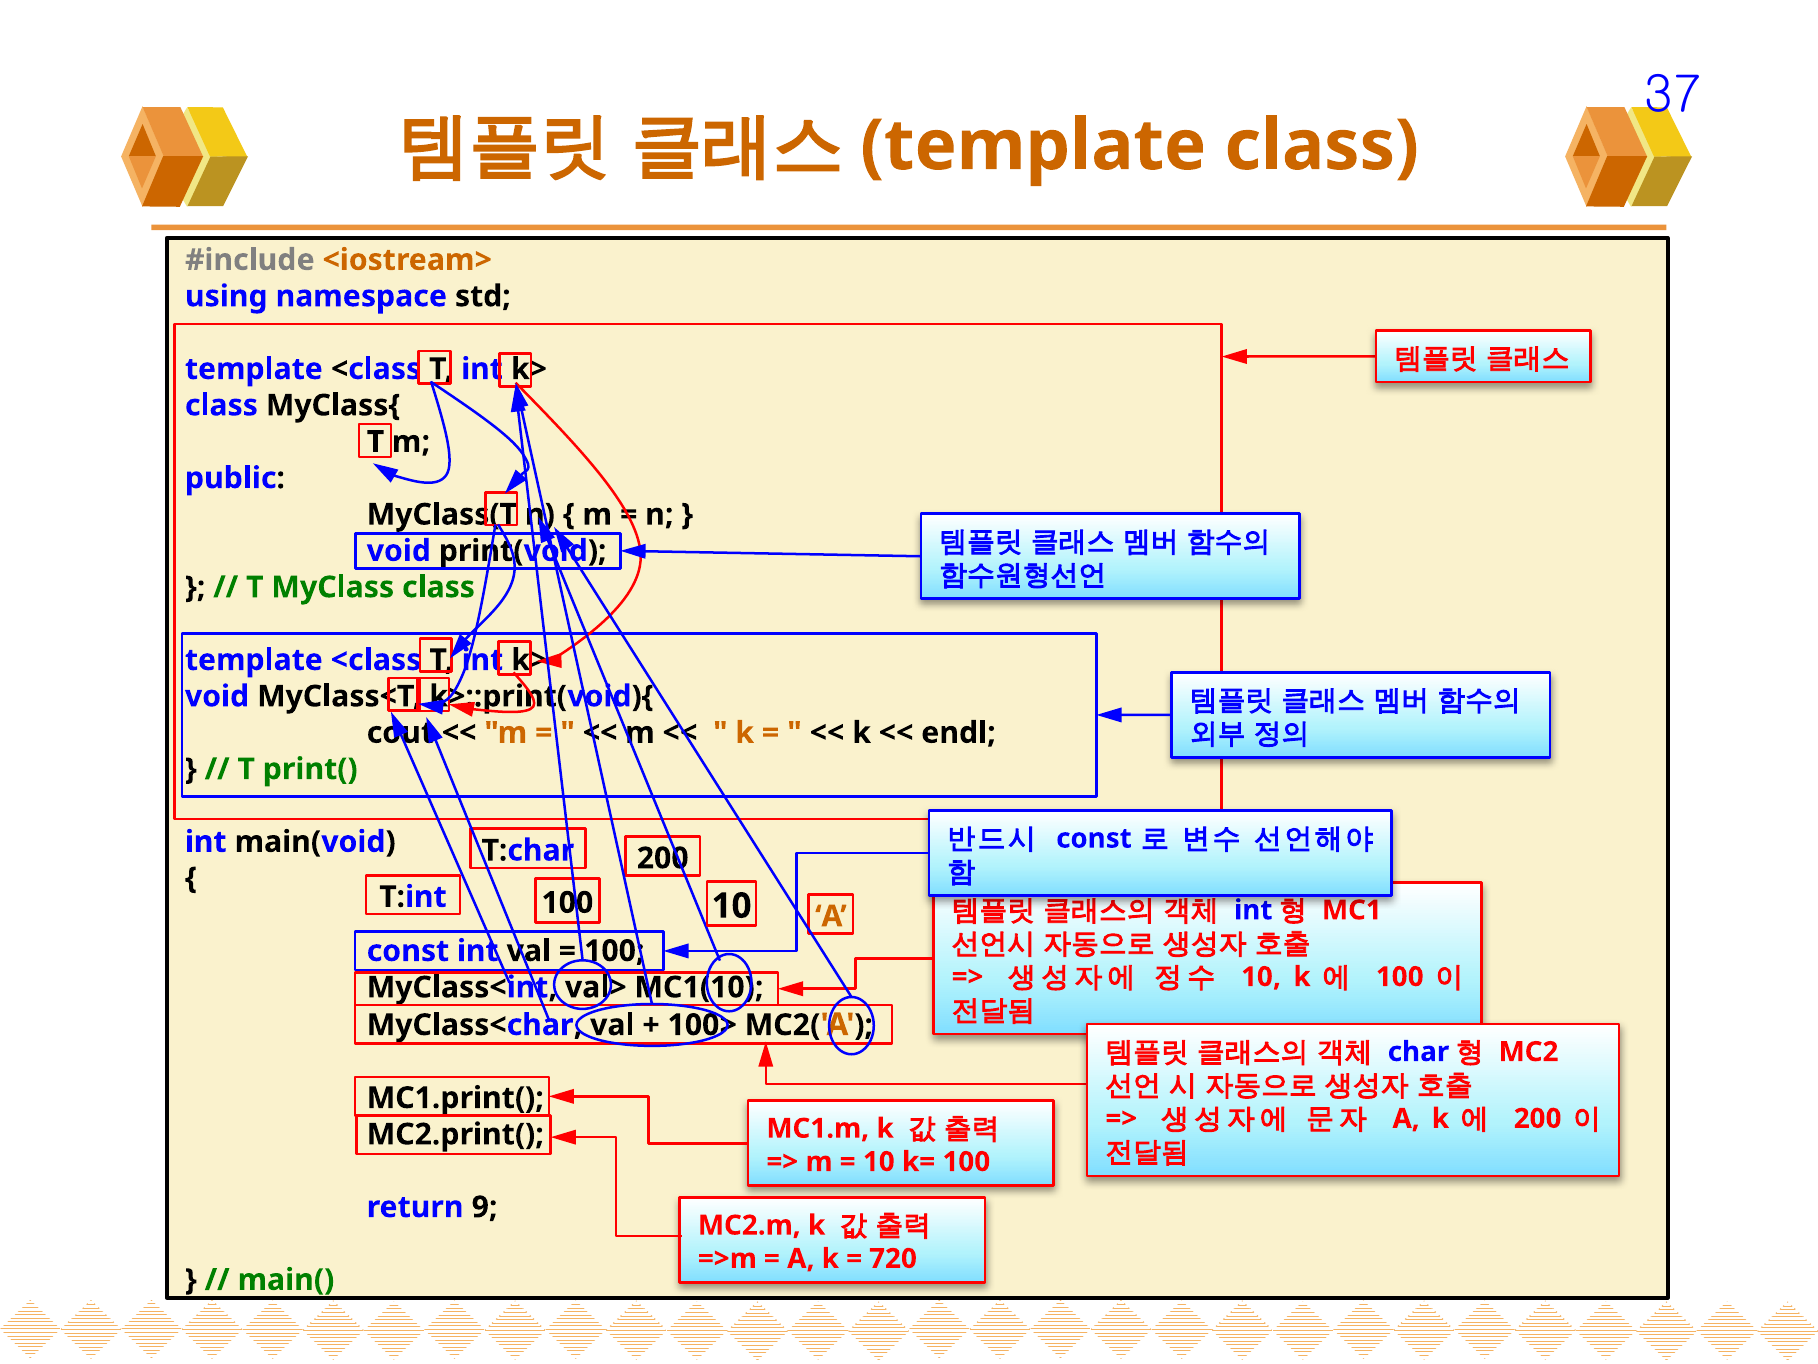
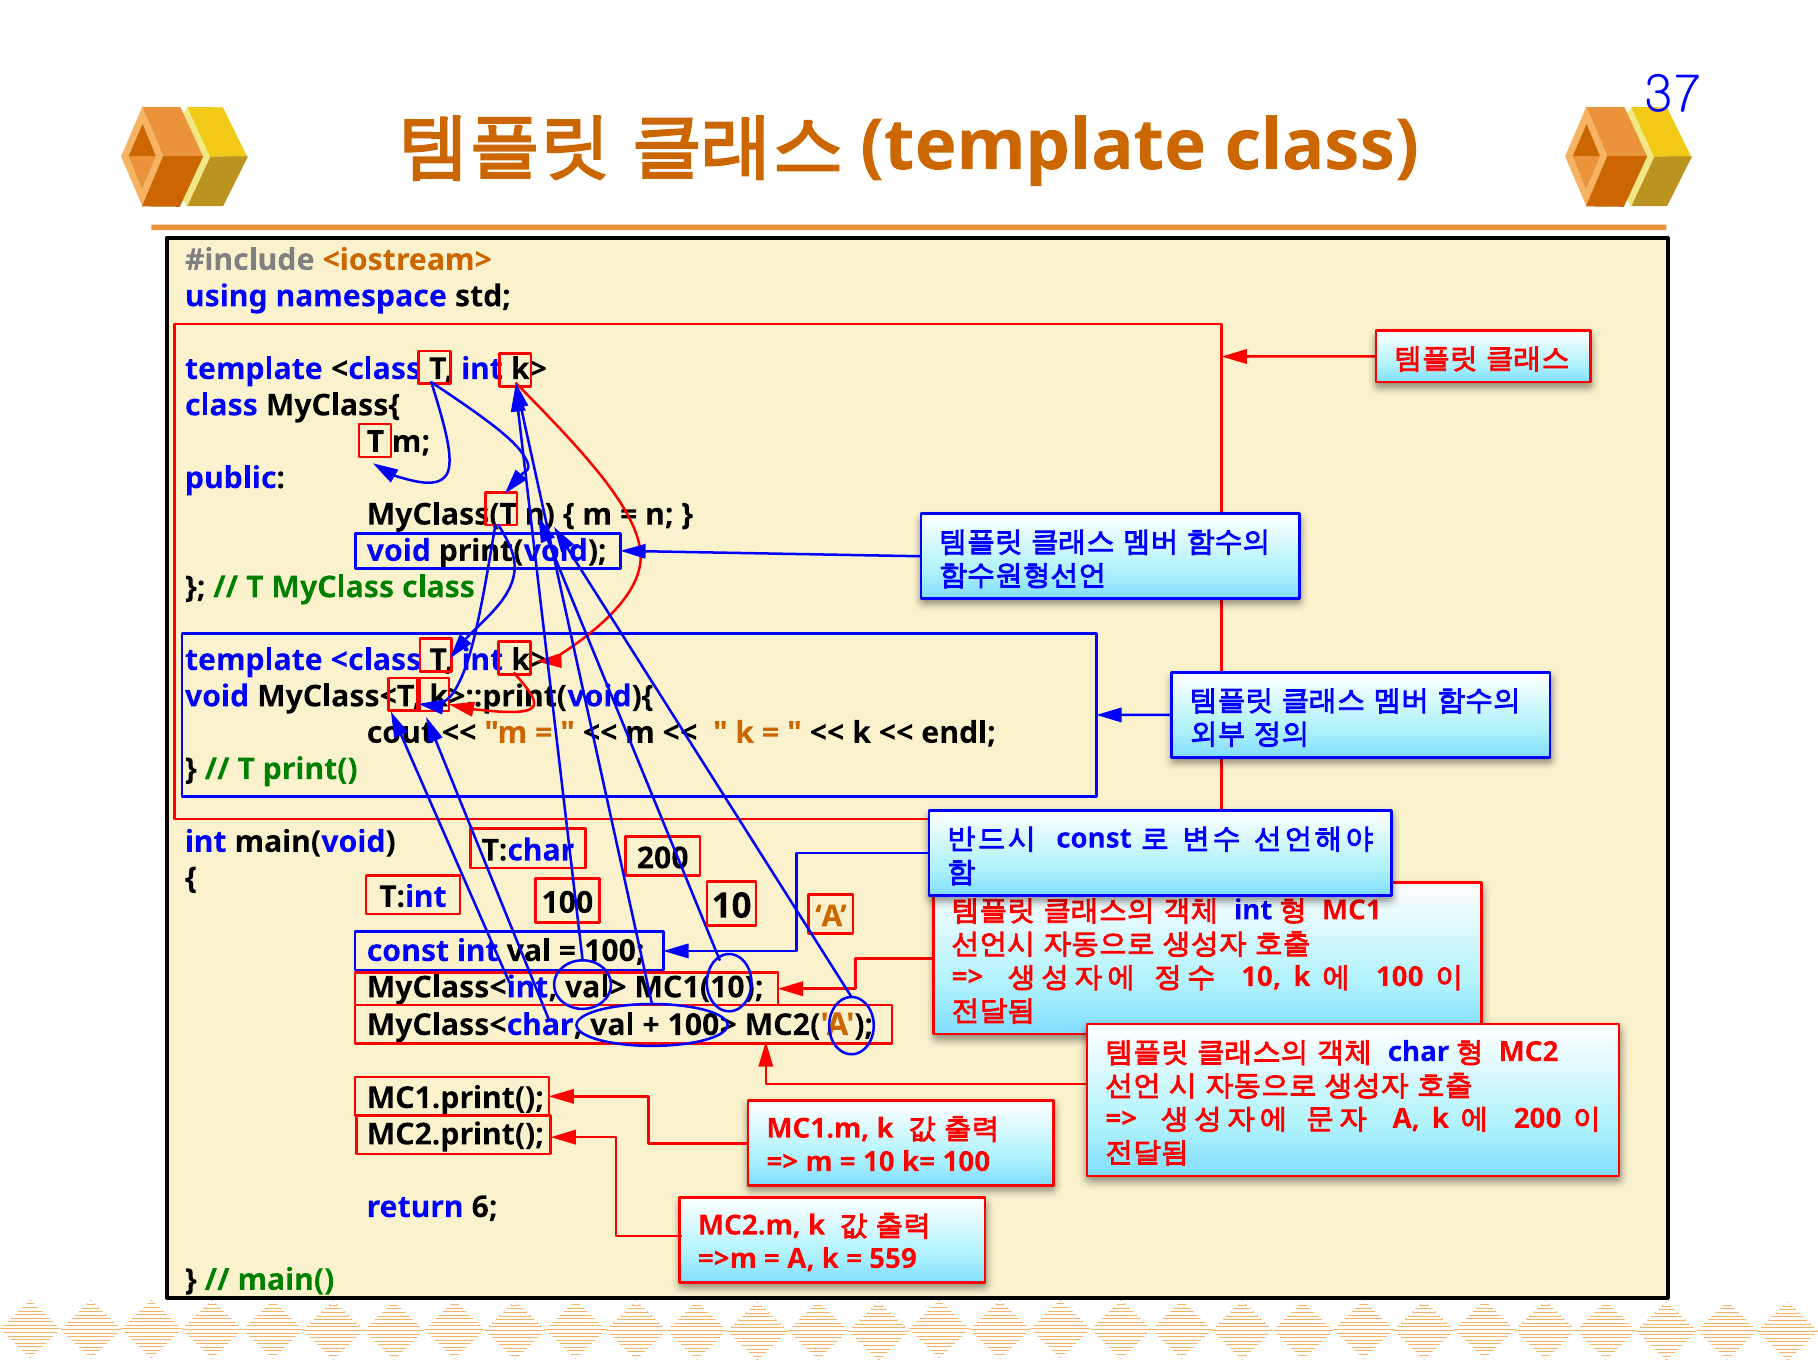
9: 9 -> 6 (485, 1207)
720: 720 -> 559 (893, 1258)
